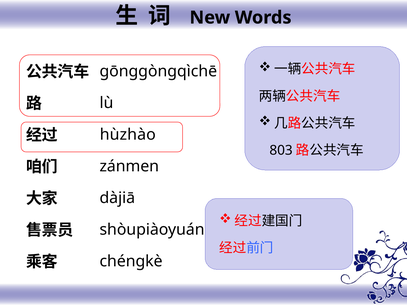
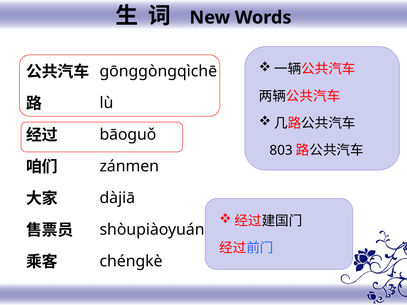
hùzhào: hùzhào -> bāoɡuǒ (128, 135)
